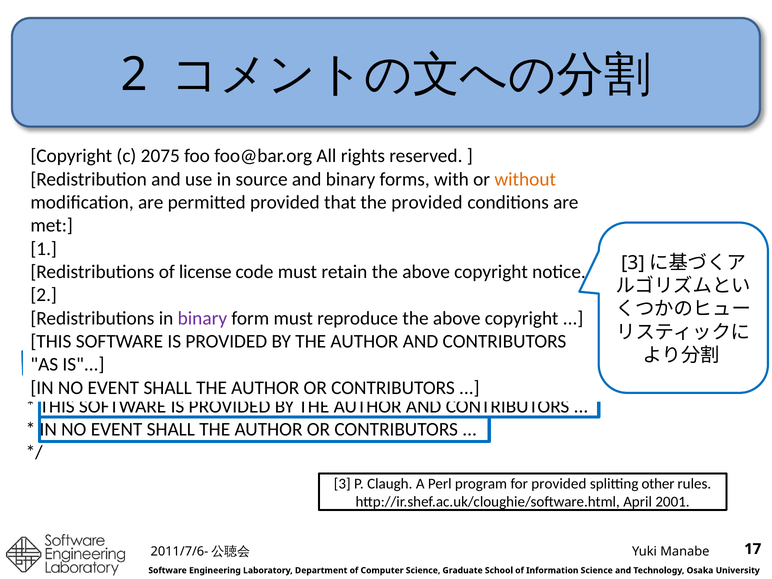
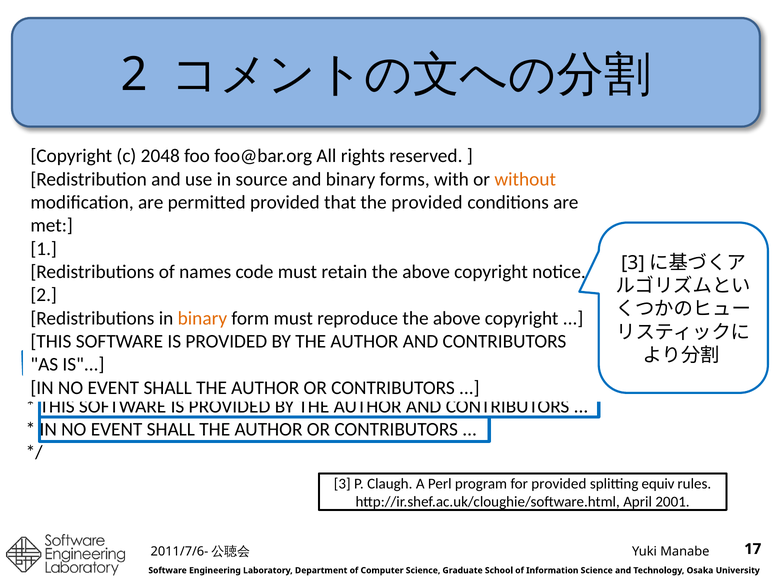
2075: 2075 -> 2048 (160, 156)
license: license -> names (205, 272)
binary colour: purple -> orange (202, 318)
other: other -> equiv (658, 484)
